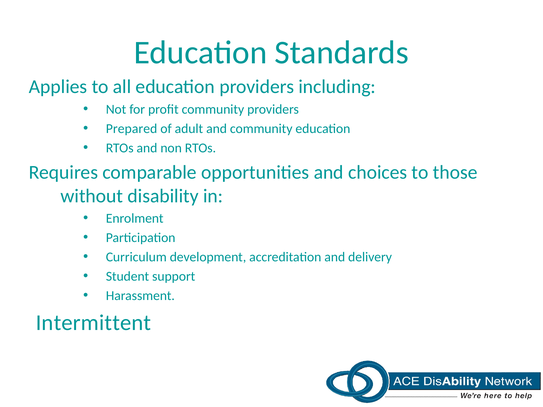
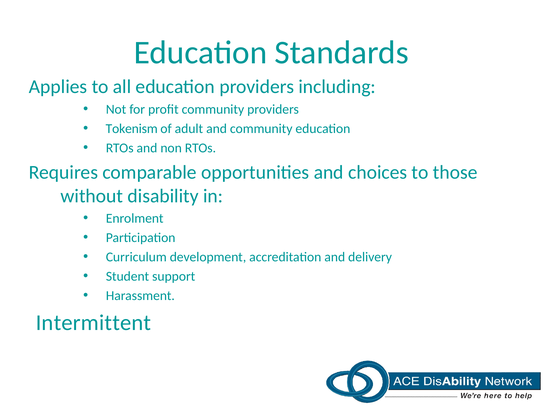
Prepared: Prepared -> Tokenism (132, 129)
